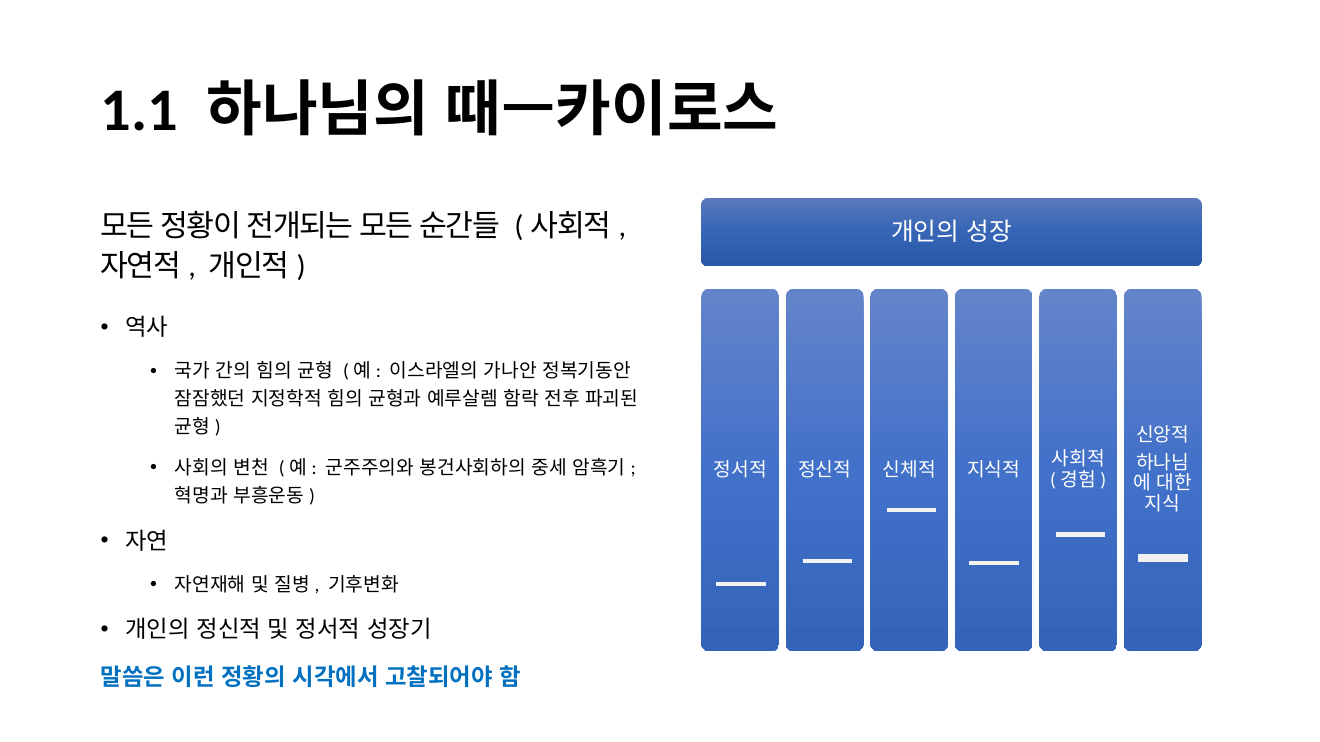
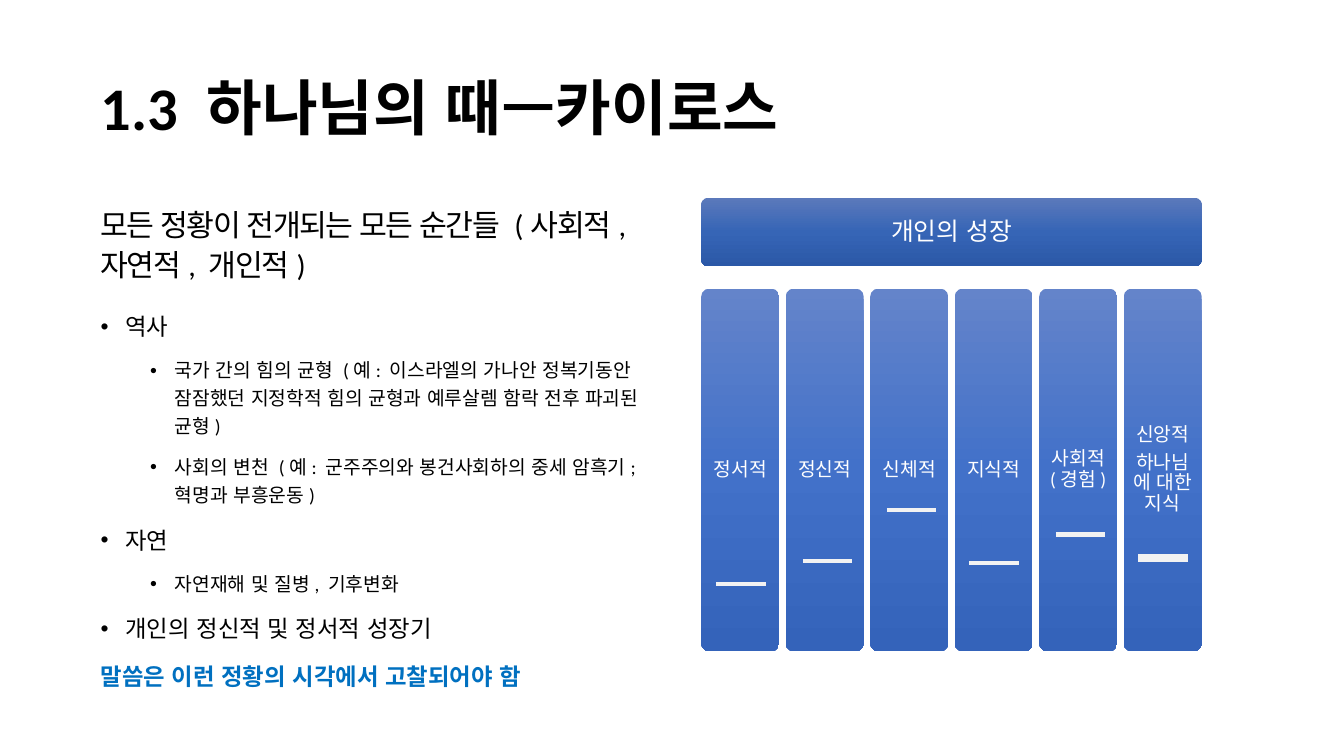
1.1: 1.1 -> 1.3 (139, 111)
